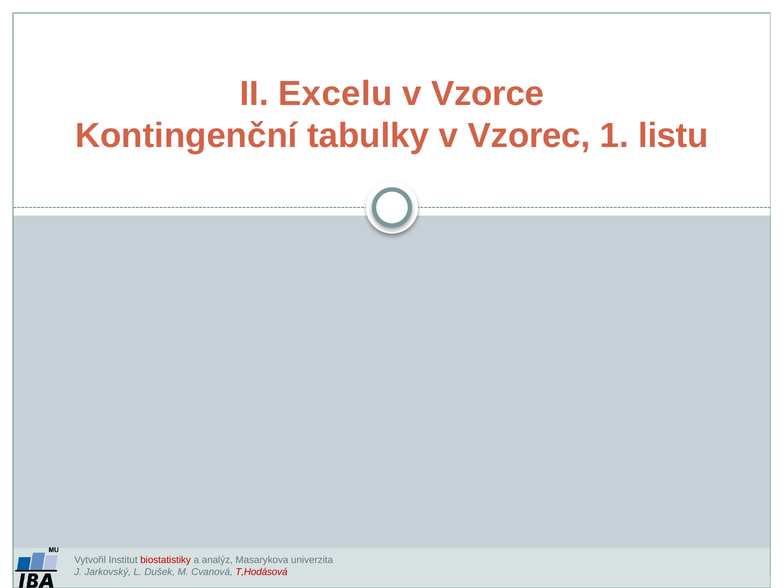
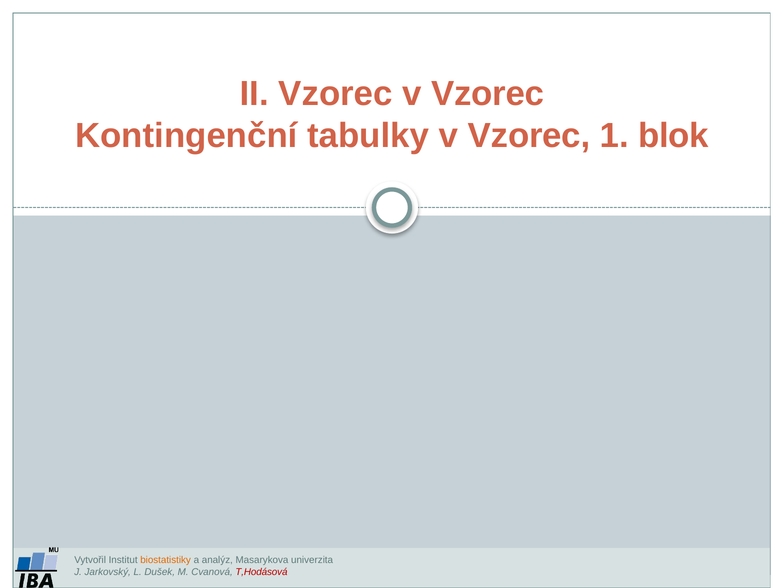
II Excelu: Excelu -> Vzorec (336, 94)
Vzorce: Vzorce -> Vzorec (488, 94)
listu: listu -> blok (673, 136)
biostatistiky colour: red -> orange (166, 560)
